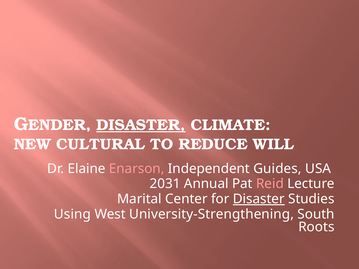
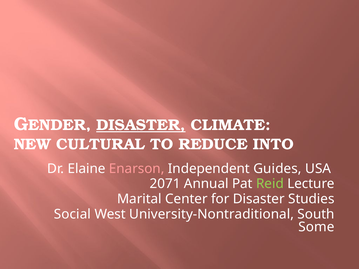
WILL: WILL -> INTO (273, 144)
2031: 2031 -> 2071 (165, 184)
Reid colour: pink -> light green (270, 184)
Disaster underline: present -> none (259, 199)
Using: Using -> Social (72, 214)
University-Strengthening: University-Strengthening -> University-Nontraditional (212, 214)
Roots: Roots -> Some (316, 227)
